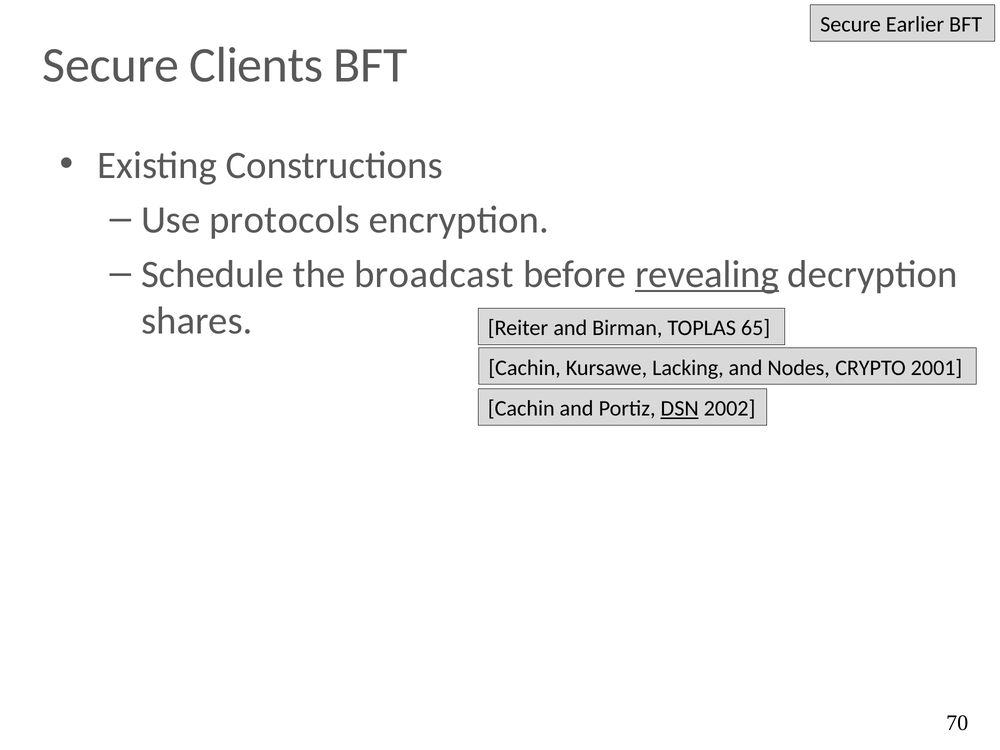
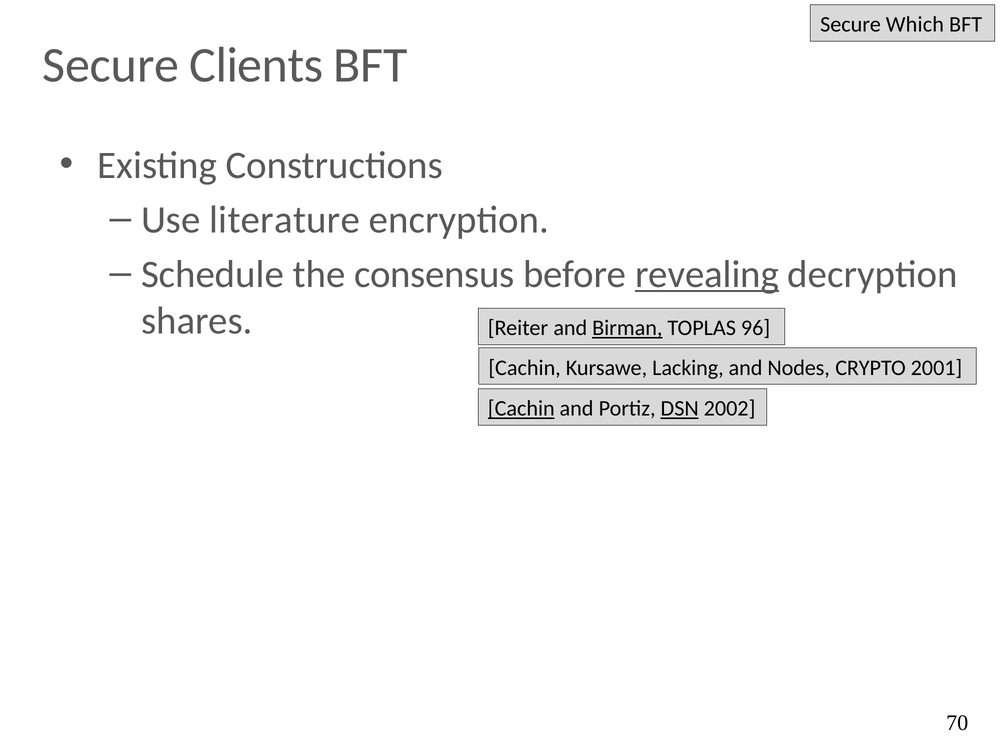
Earlier: Earlier -> Which (915, 25)
protocols: protocols -> literature (285, 220)
broadcast: broadcast -> consensus (434, 274)
Birman underline: none -> present (627, 328)
65: 65 -> 96 (756, 328)
Cachin underline: none -> present (521, 409)
